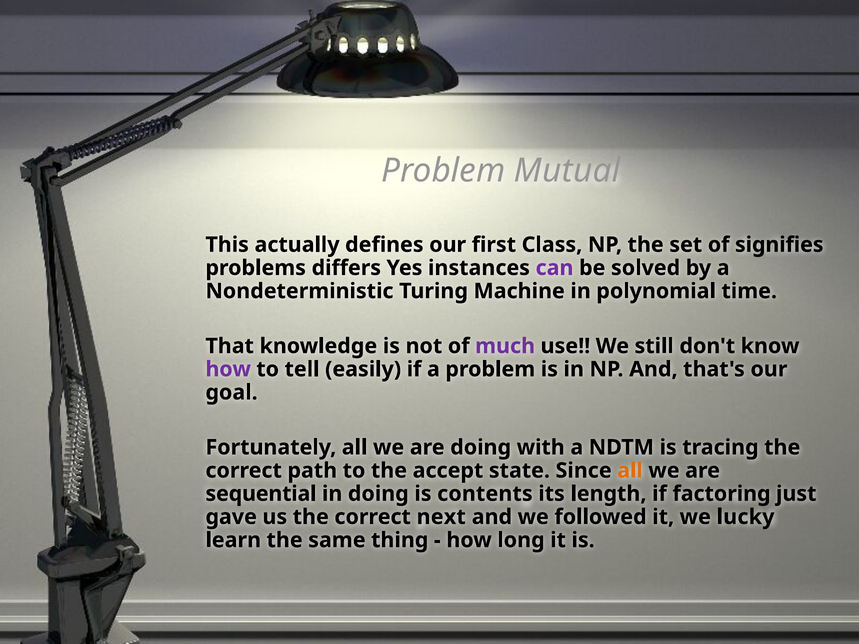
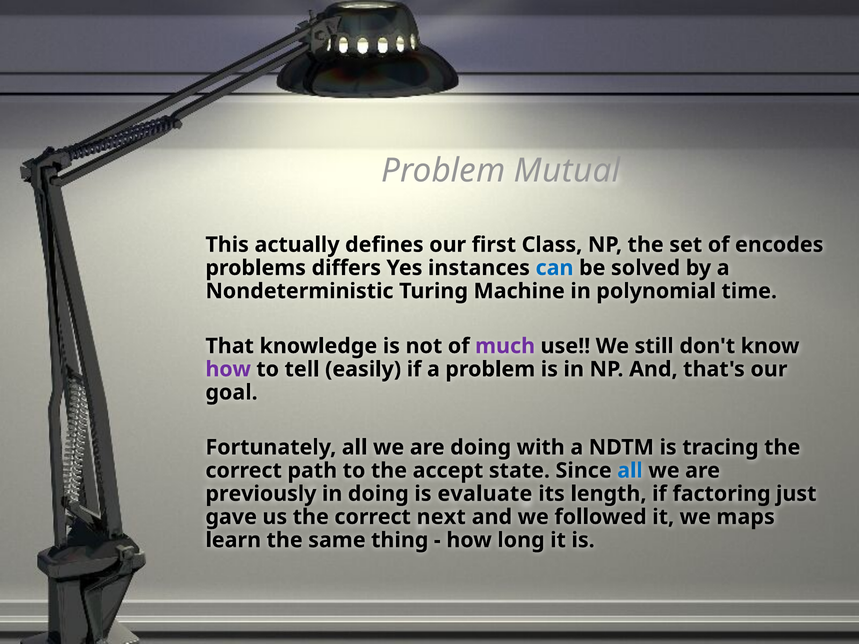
signifies: signifies -> encodes (779, 245)
can colour: purple -> blue (555, 268)
all colour: orange -> blue (630, 471)
sequential: sequential -> previously (261, 494)
contents: contents -> evaluate (485, 494)
lucky: lucky -> maps (746, 517)
